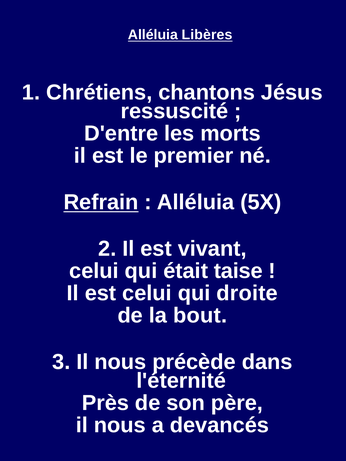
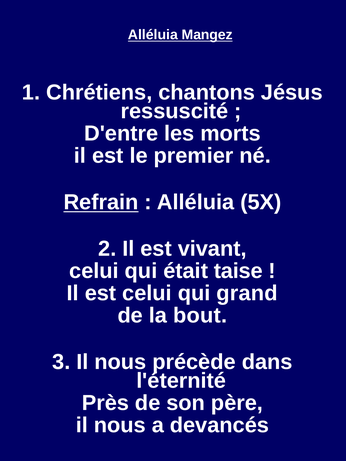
Libères: Libères -> Mangez (207, 35)
droite: droite -> grand (247, 293)
